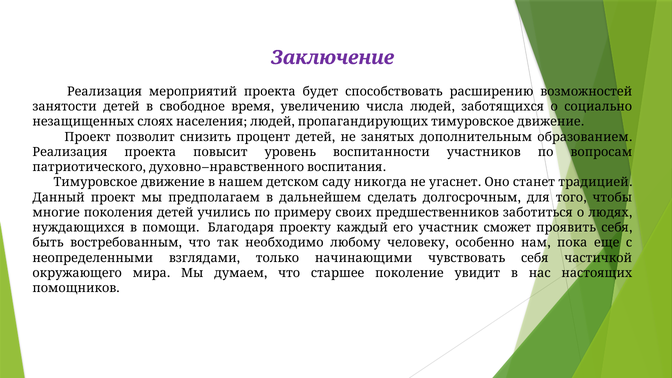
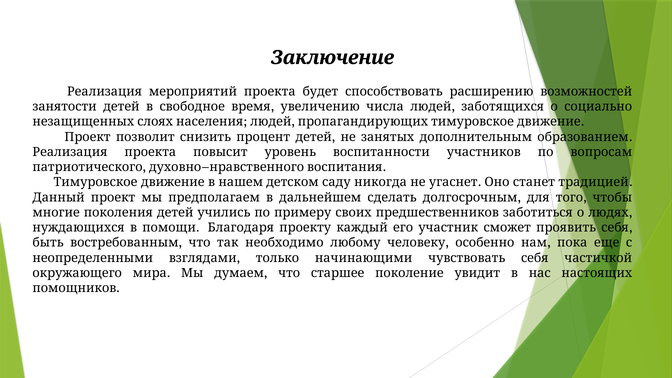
Заключение colour: purple -> black (333, 58)
